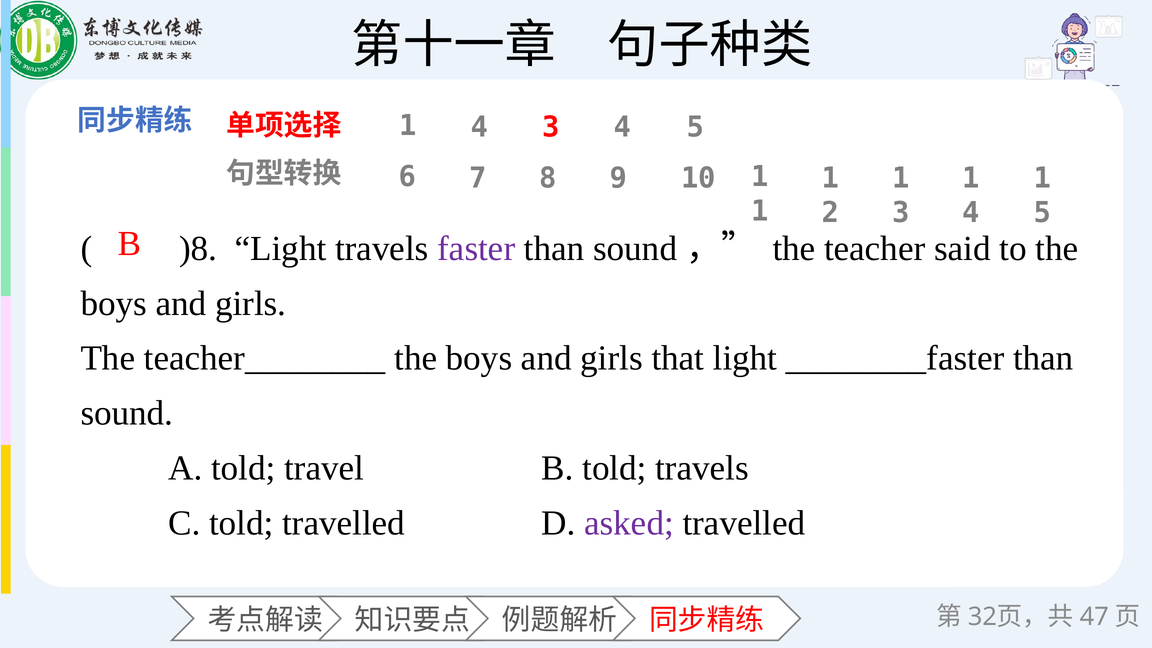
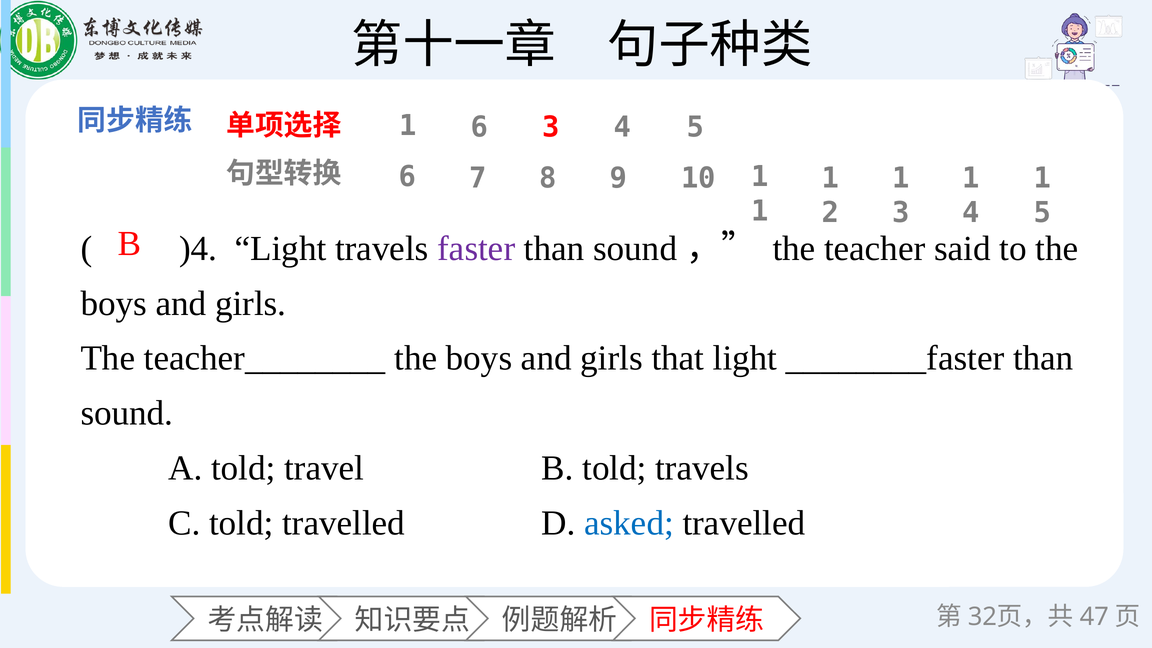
4: 4 -> 6 (480, 127)
)8: )8 -> )4 (198, 249)
asked colour: purple -> blue (629, 523)
